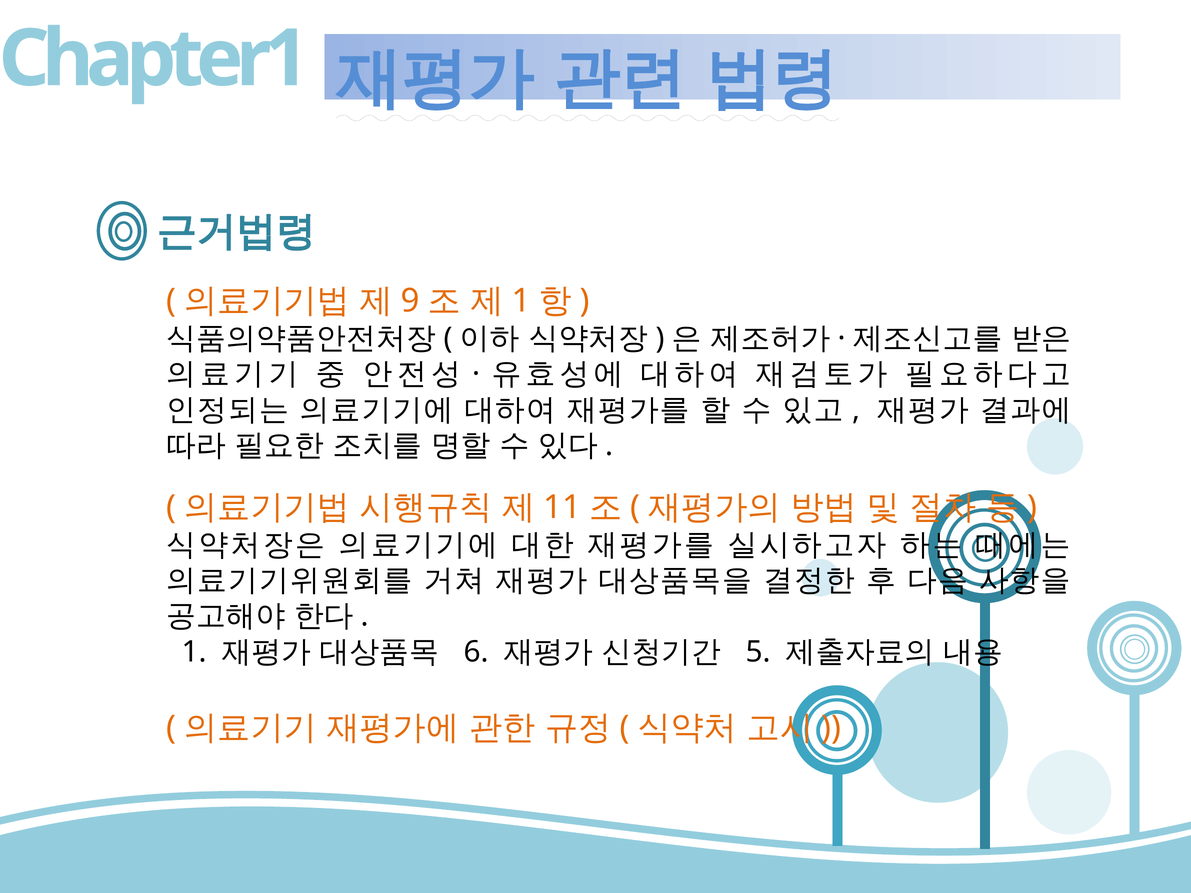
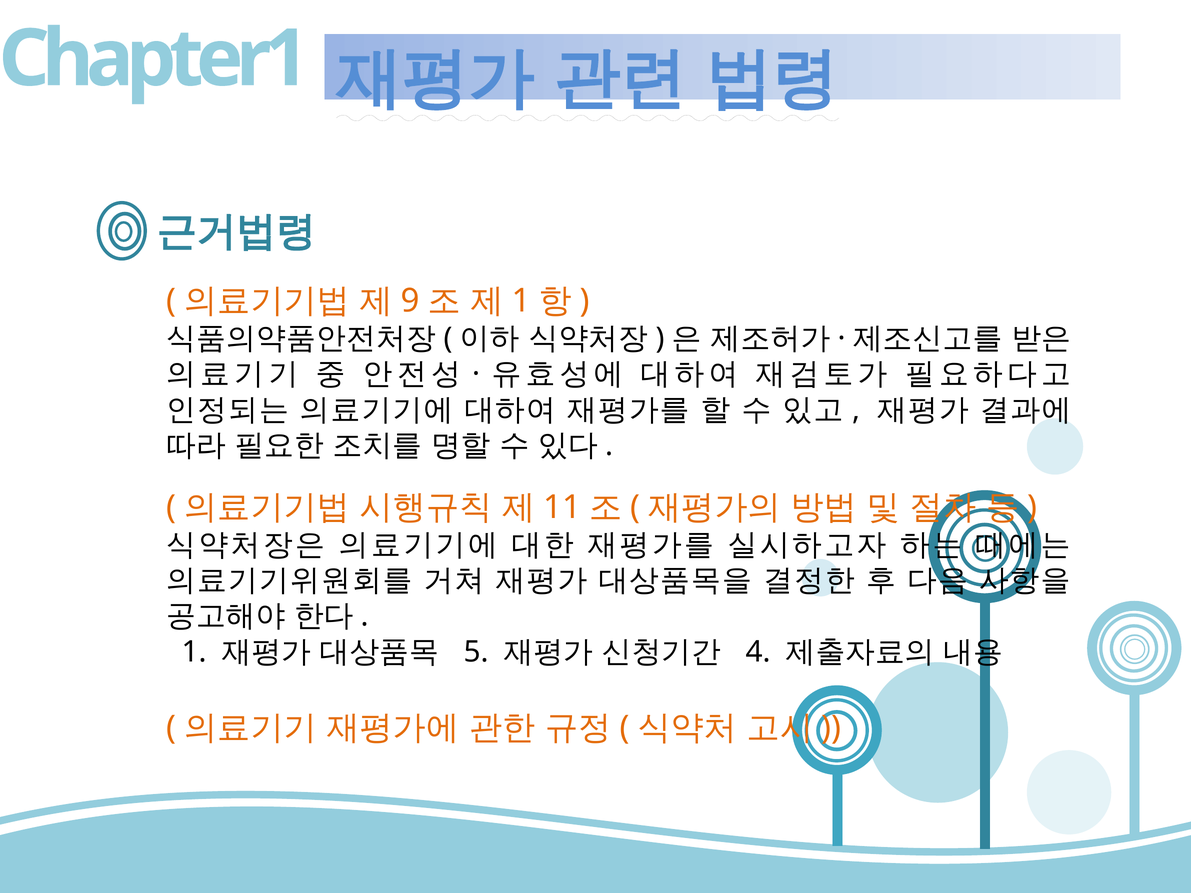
6: 6 -> 5 (476, 652)
5: 5 -> 4 (758, 652)
